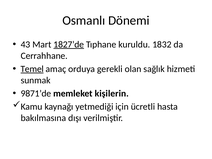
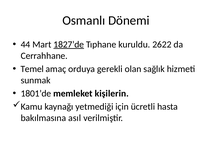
43: 43 -> 44 (25, 44)
1832: 1832 -> 2622 (162, 44)
Temel underline: present -> none (32, 69)
9871’de: 9871’de -> 1801’de (36, 93)
dışı: dışı -> asıl (75, 118)
